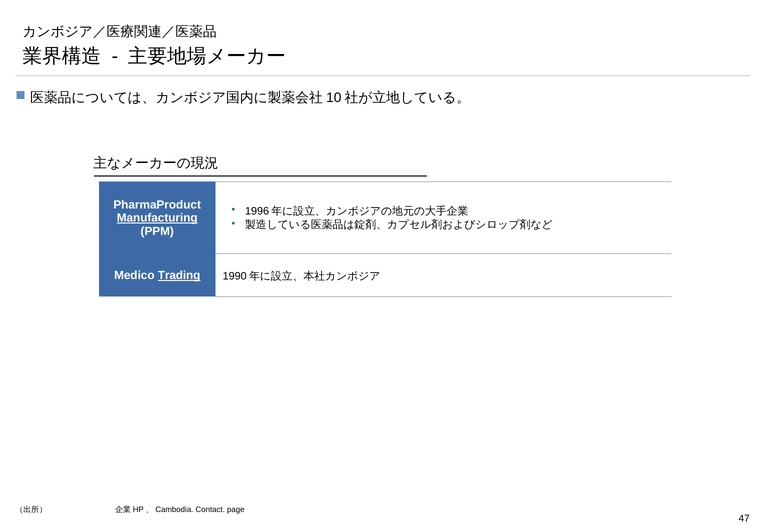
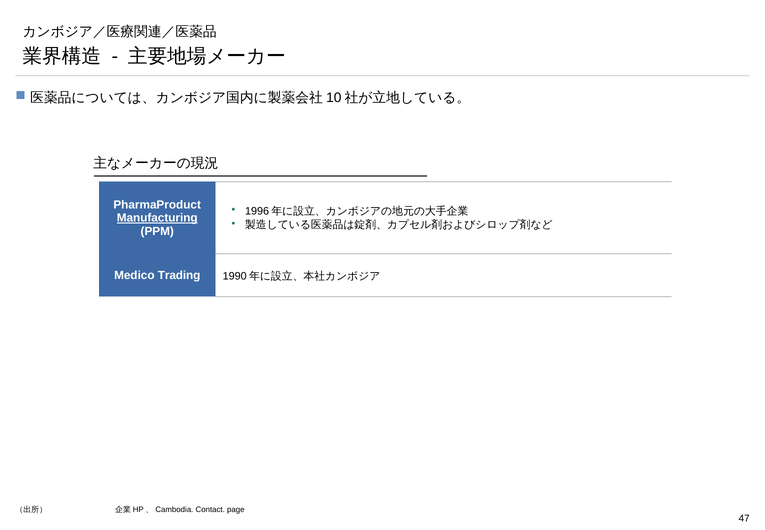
Trading underline: present -> none (179, 275)
